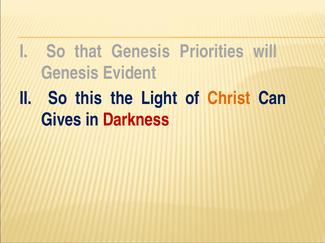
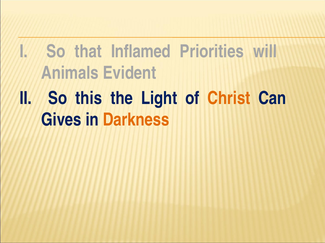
that Genesis: Genesis -> Inflamed (141, 52)
Genesis: Genesis -> Animals (70, 73)
Darkness colour: red -> orange (136, 120)
